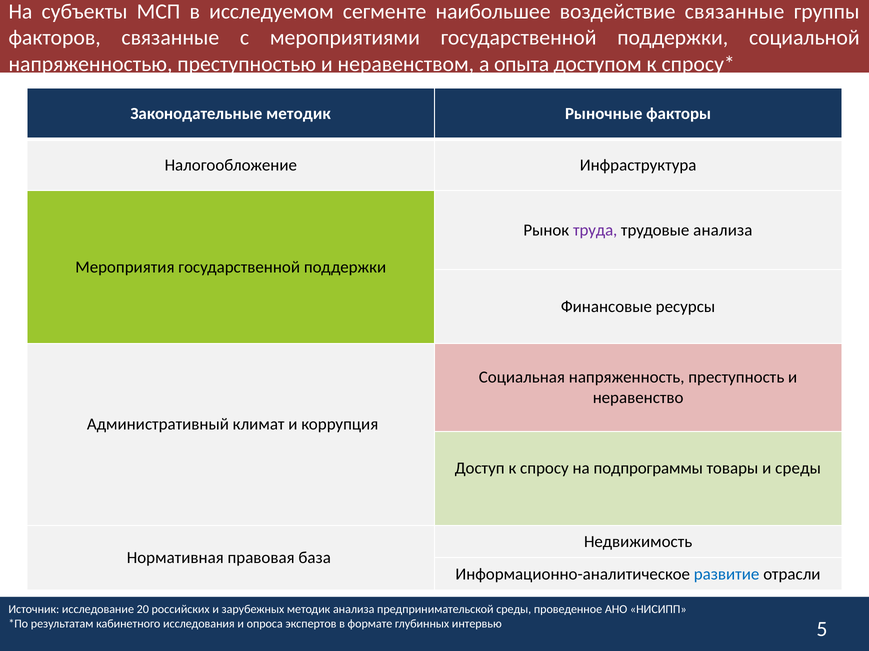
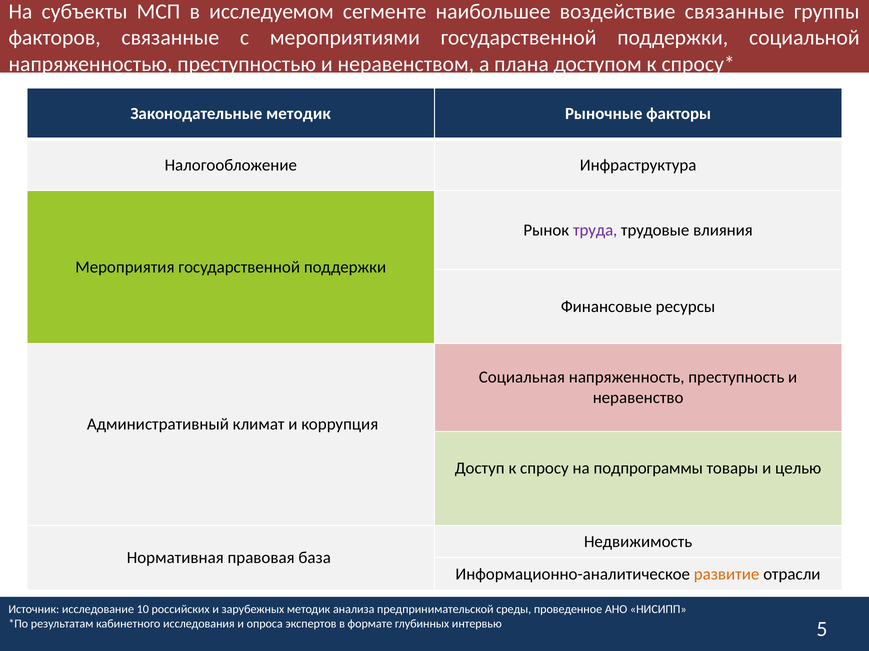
опыта: опыта -> плана (522, 64)
трудовые анализа: анализа -> влияния (723, 230)
и среды: среды -> целью (798, 469)
развитие colour: blue -> orange (727, 575)
20: 20 -> 10 (143, 610)
